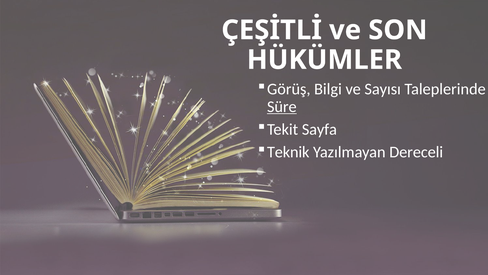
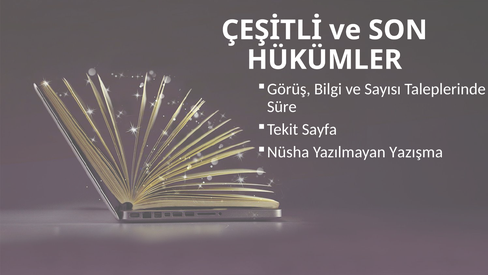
Süre underline: present -> none (282, 106)
Teknik: Teknik -> Nüsha (288, 152)
Dereceli: Dereceli -> Yazışma (416, 152)
